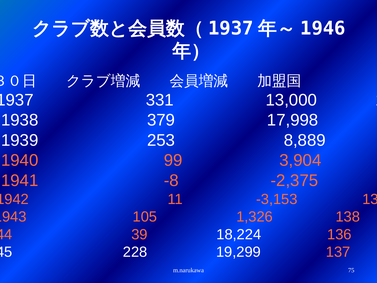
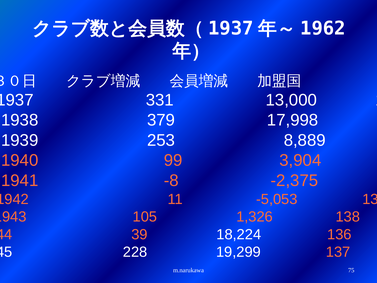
1946: 1946 -> 1962 (323, 28)
-3,153: -3,153 -> -5,053 (277, 199)
